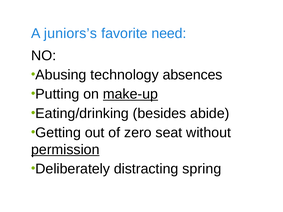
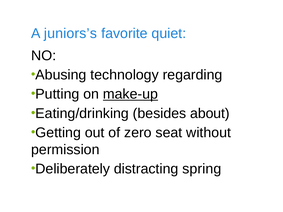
need: need -> quiet (169, 34)
absences: absences -> regarding (193, 75)
abide: abide -> about (210, 113)
permission underline: present -> none (65, 150)
